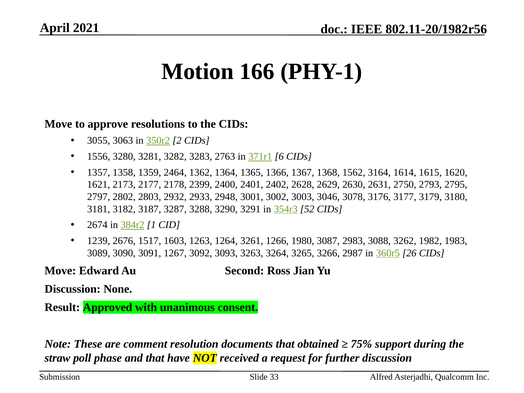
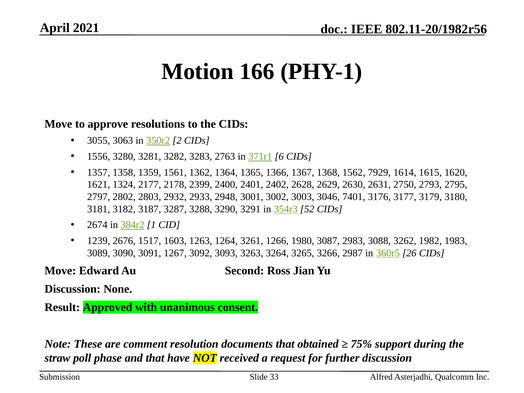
2464: 2464 -> 1561 (175, 172)
3164: 3164 -> 7929 (379, 172)
2173: 2173 -> 1324 (124, 185)
3078: 3078 -> 7401 (354, 197)
